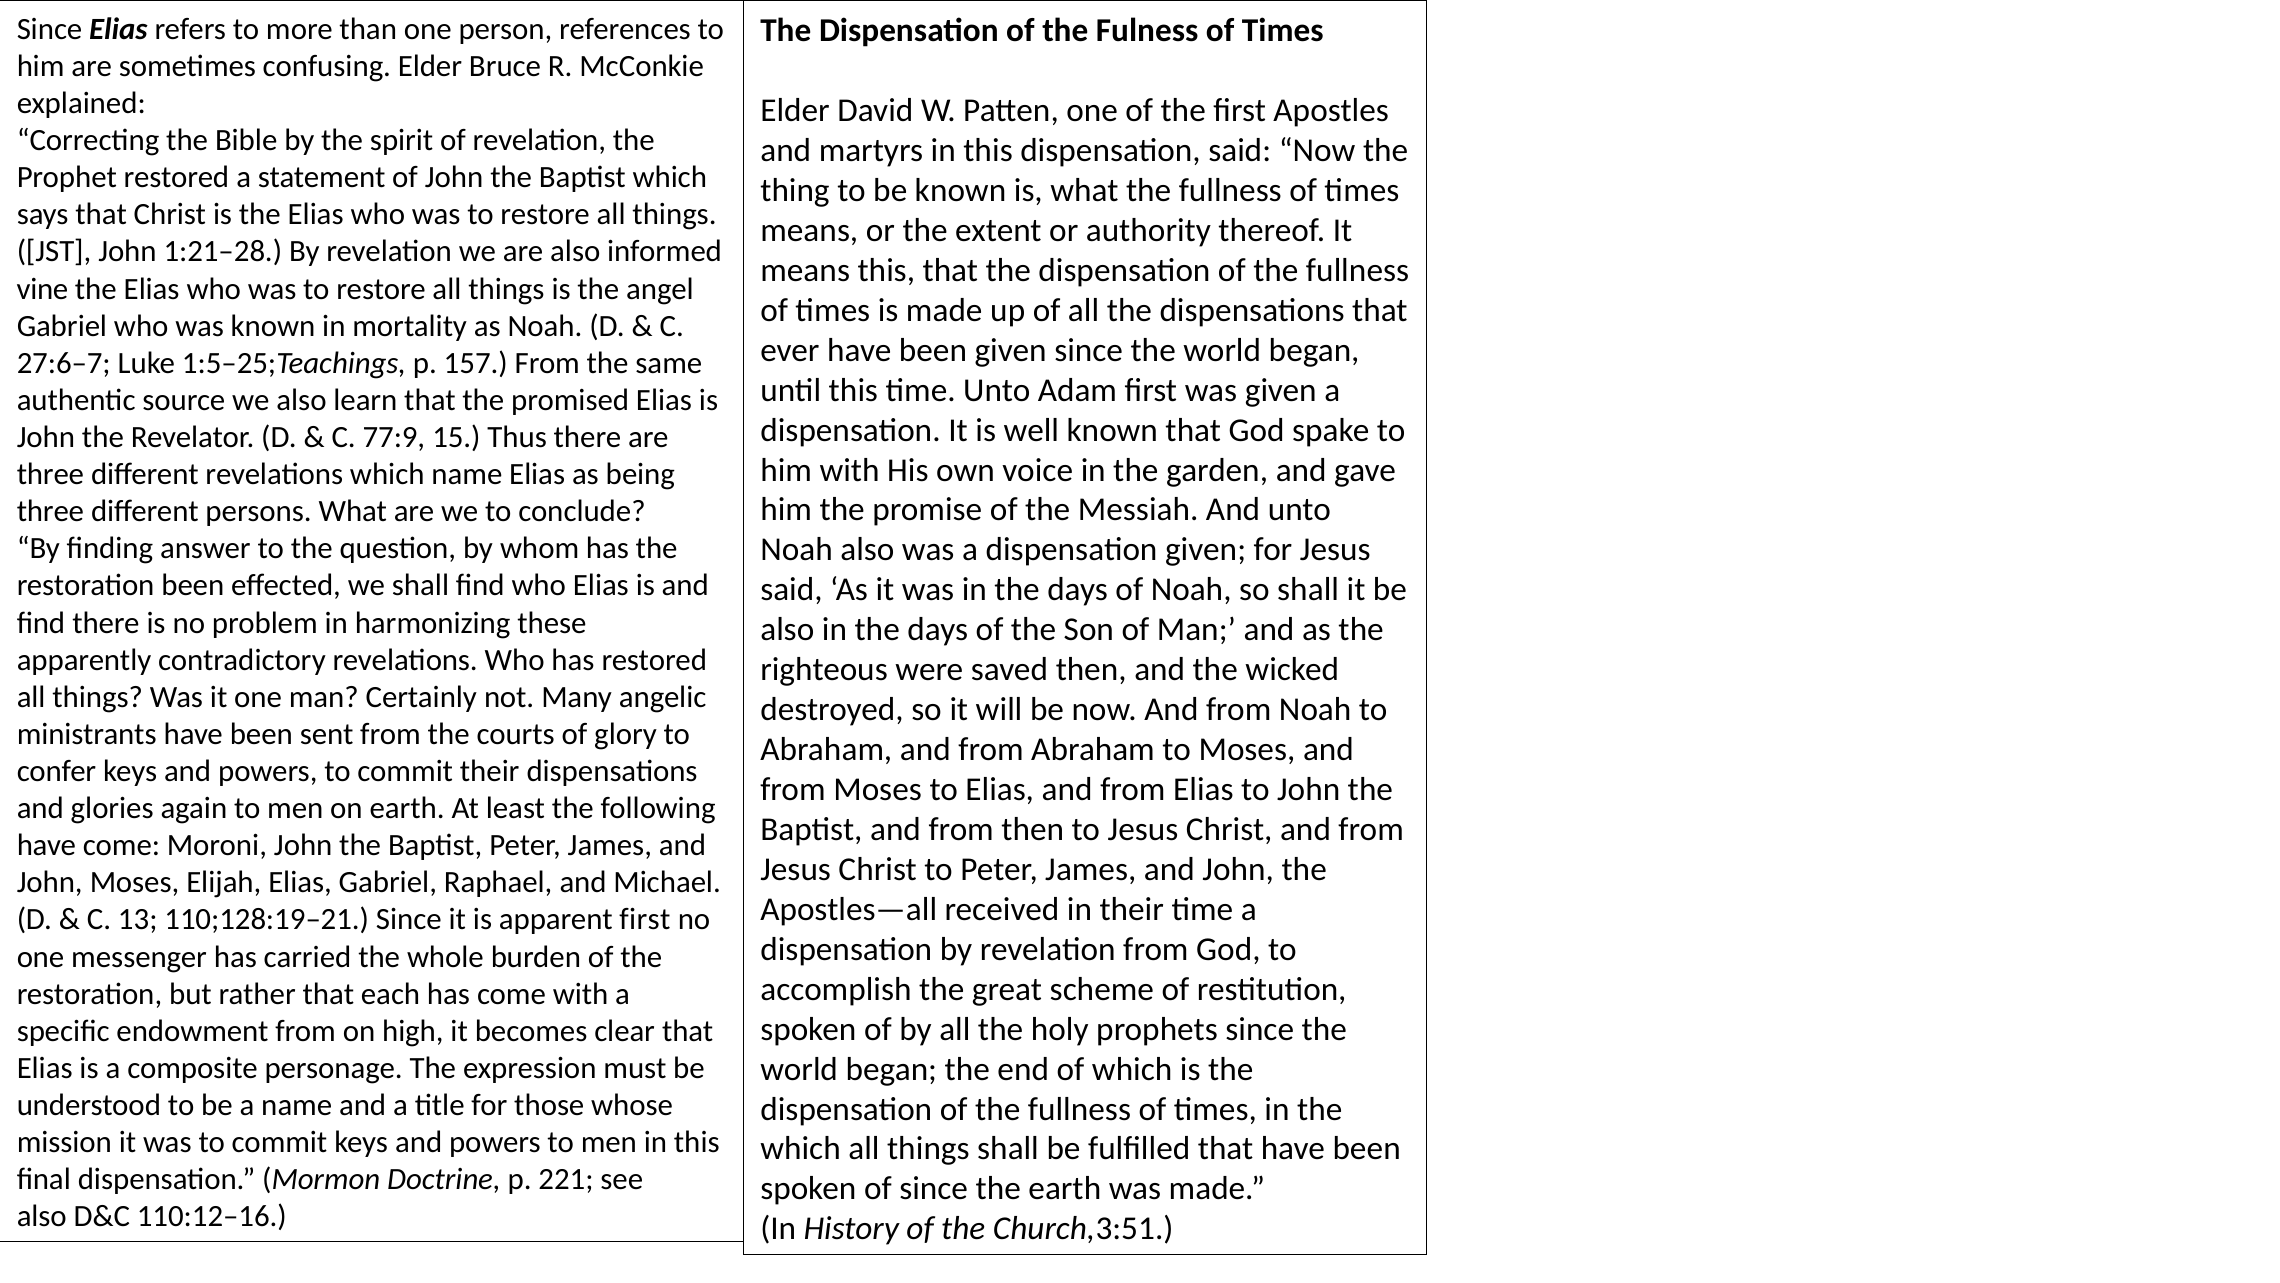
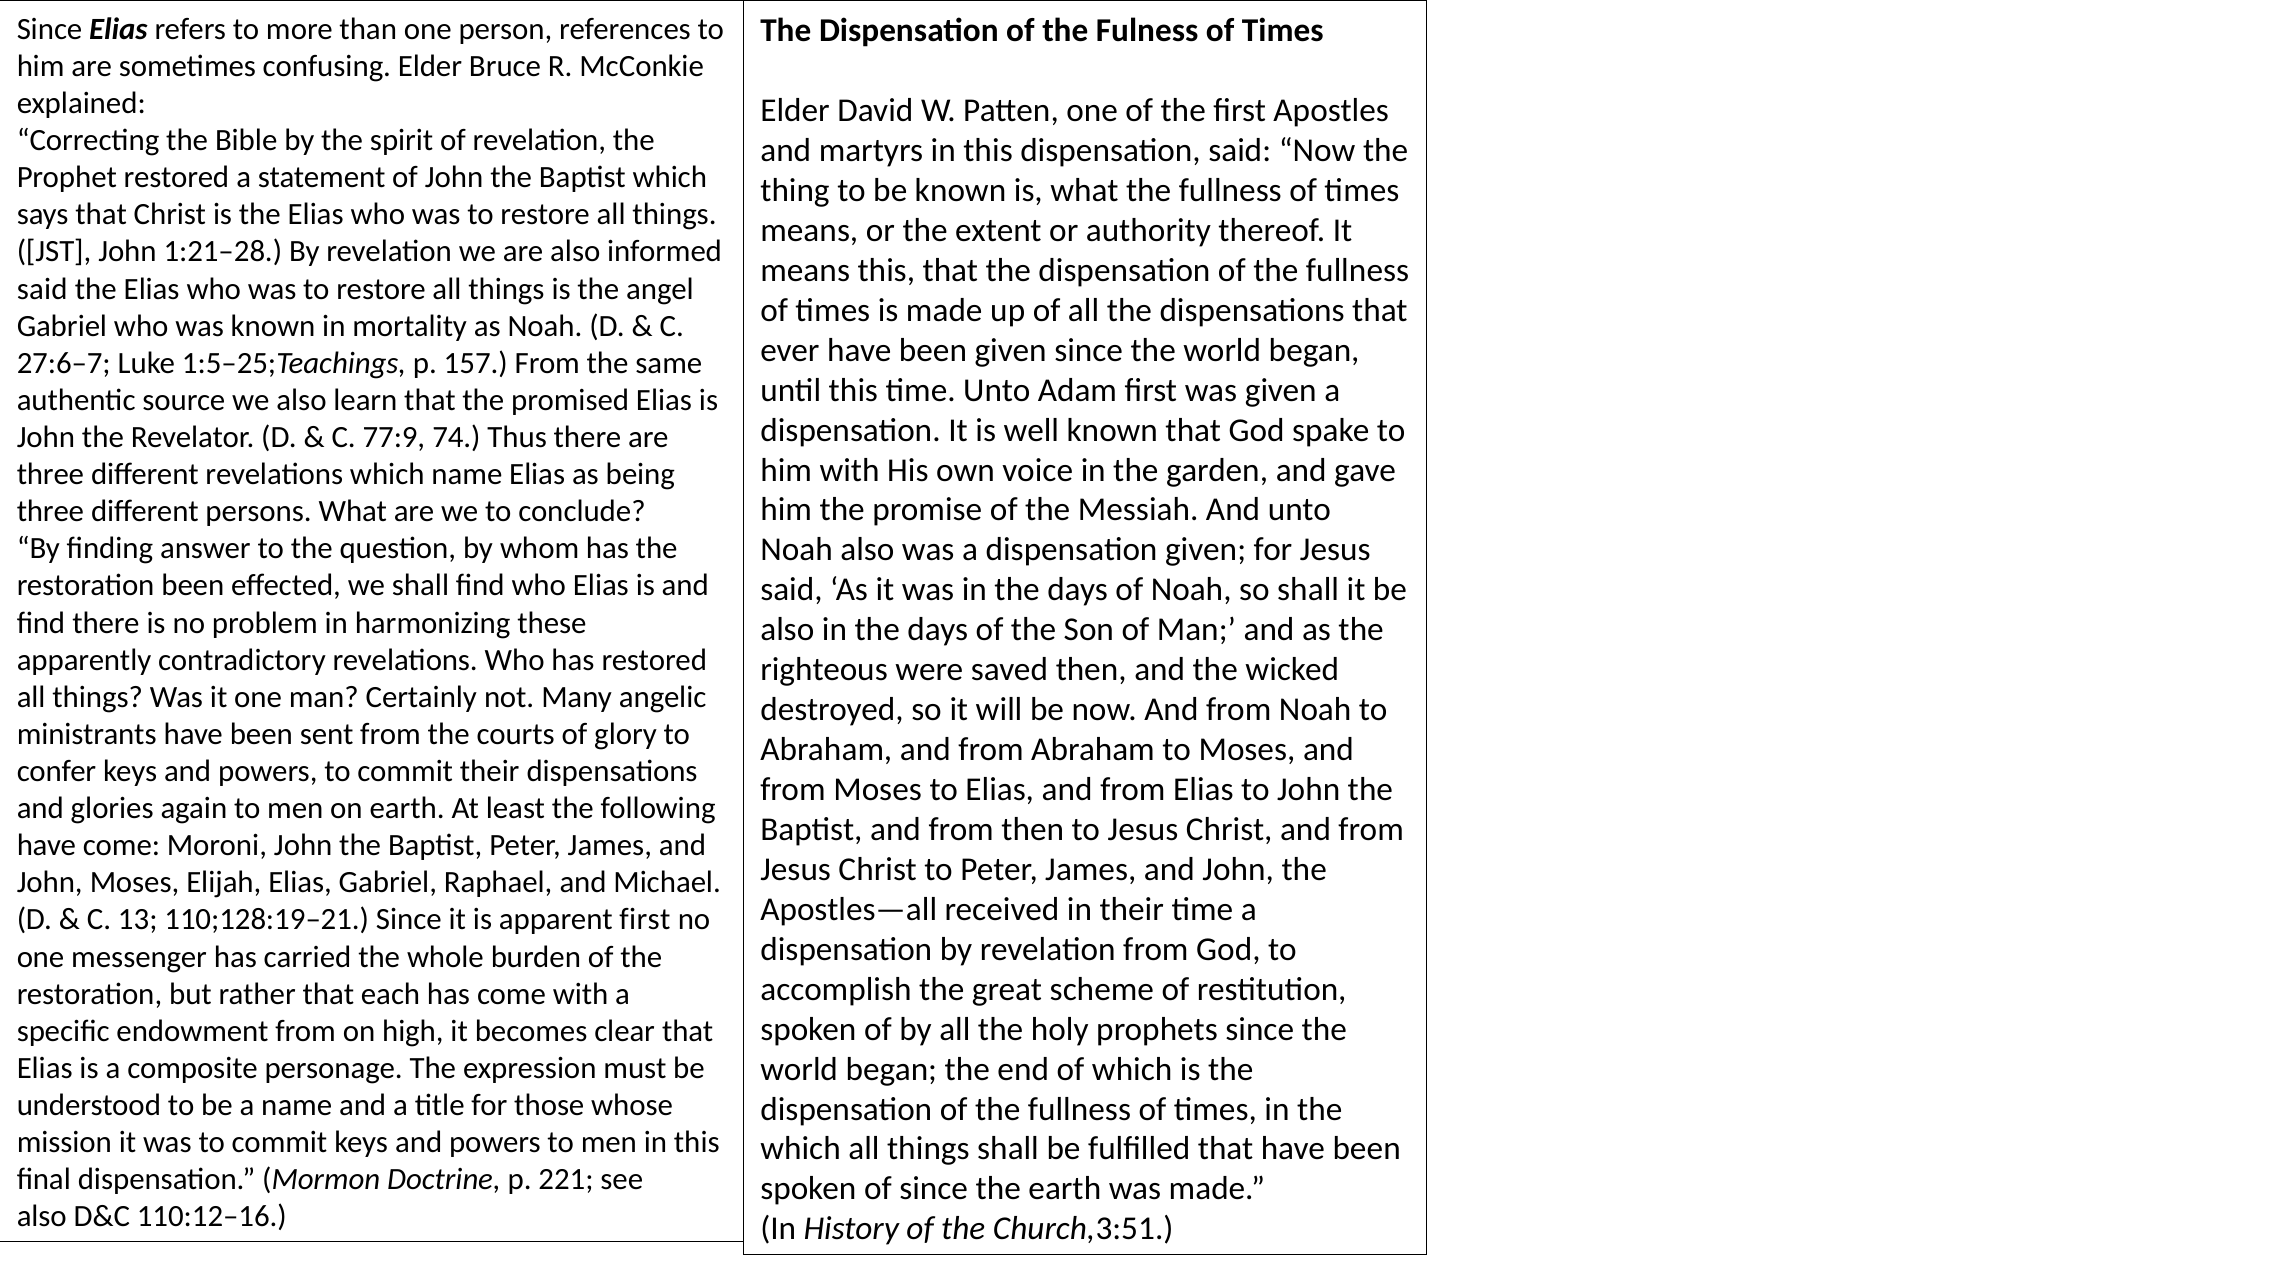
vine: vine -> said (42, 289)
15: 15 -> 74 (456, 437)
